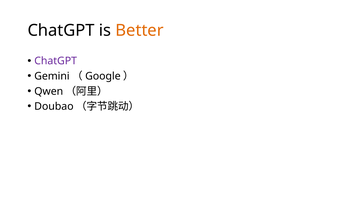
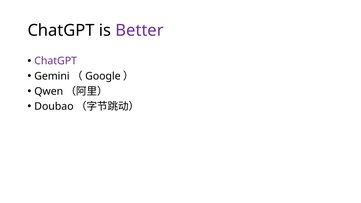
Better colour: orange -> purple (140, 30)
